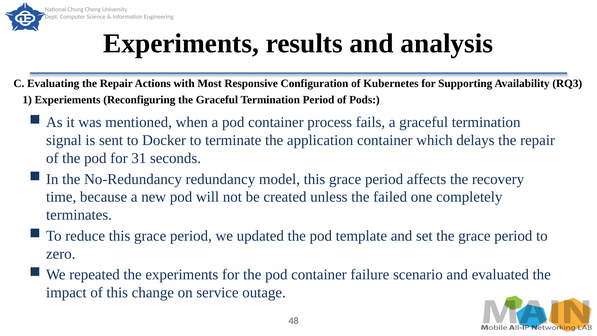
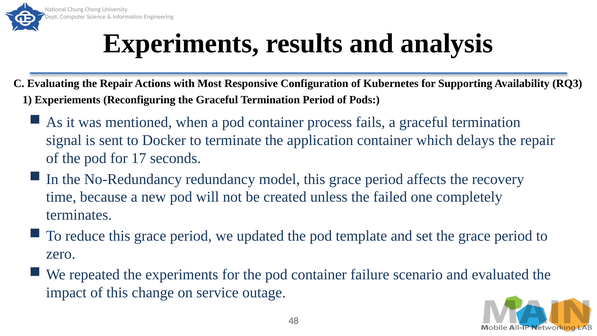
31: 31 -> 17 (139, 158)
